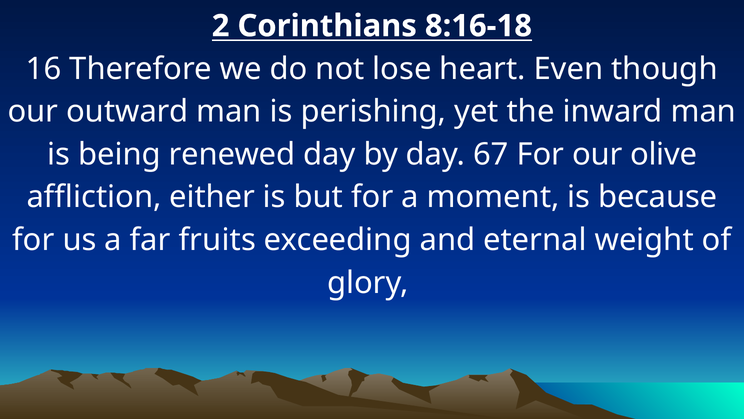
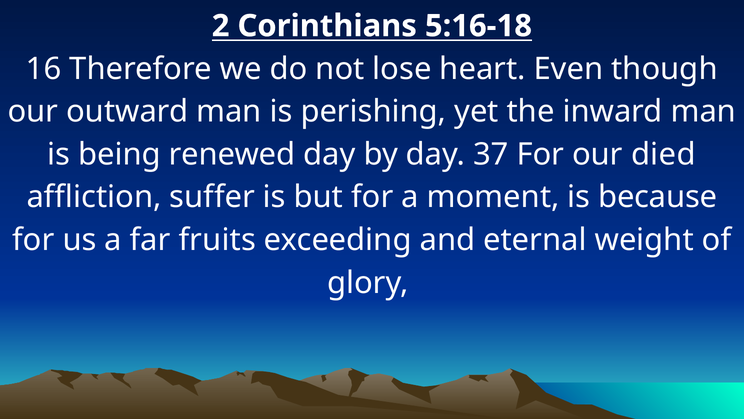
8:16-18: 8:16-18 -> 5:16-18 (478, 26)
67: 67 -> 37 (491, 154)
olive: olive -> died (663, 154)
either: either -> suffer (212, 197)
